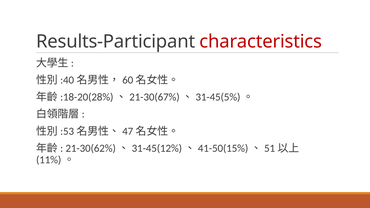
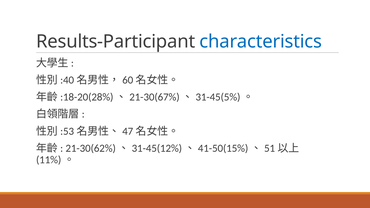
characteristics colour: red -> blue (261, 41)
